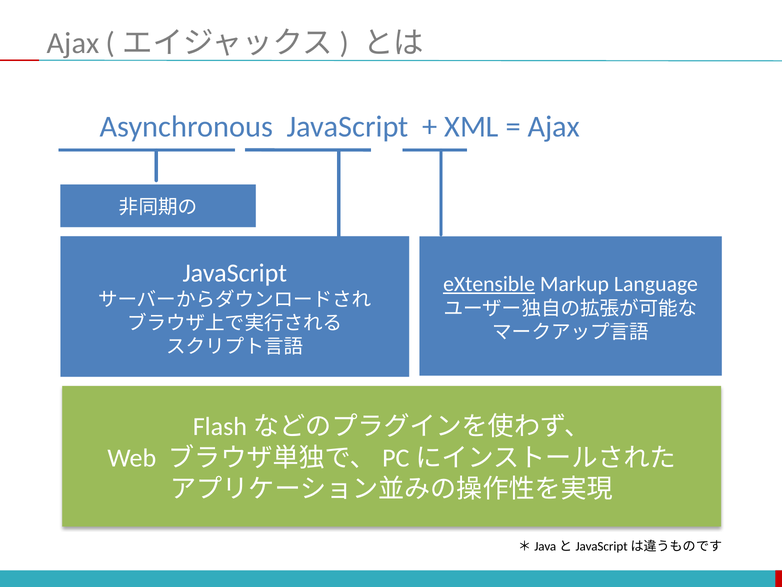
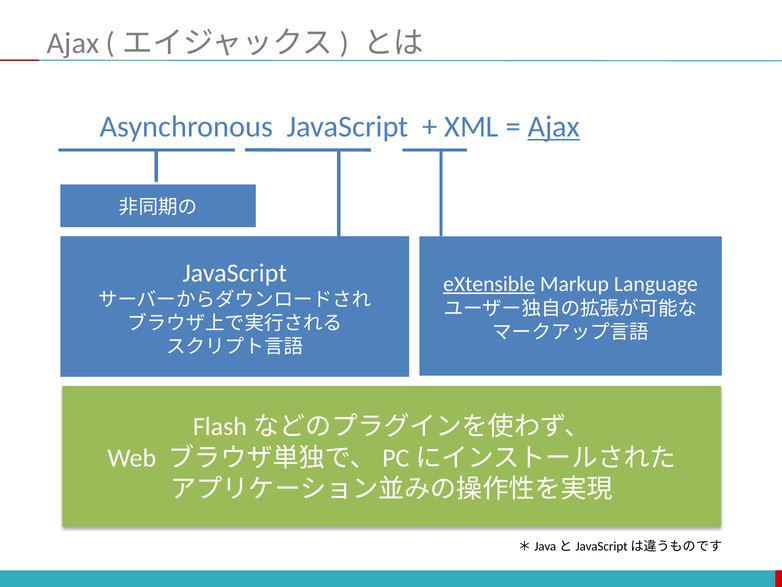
Ajax underline: none -> present (554, 127)
